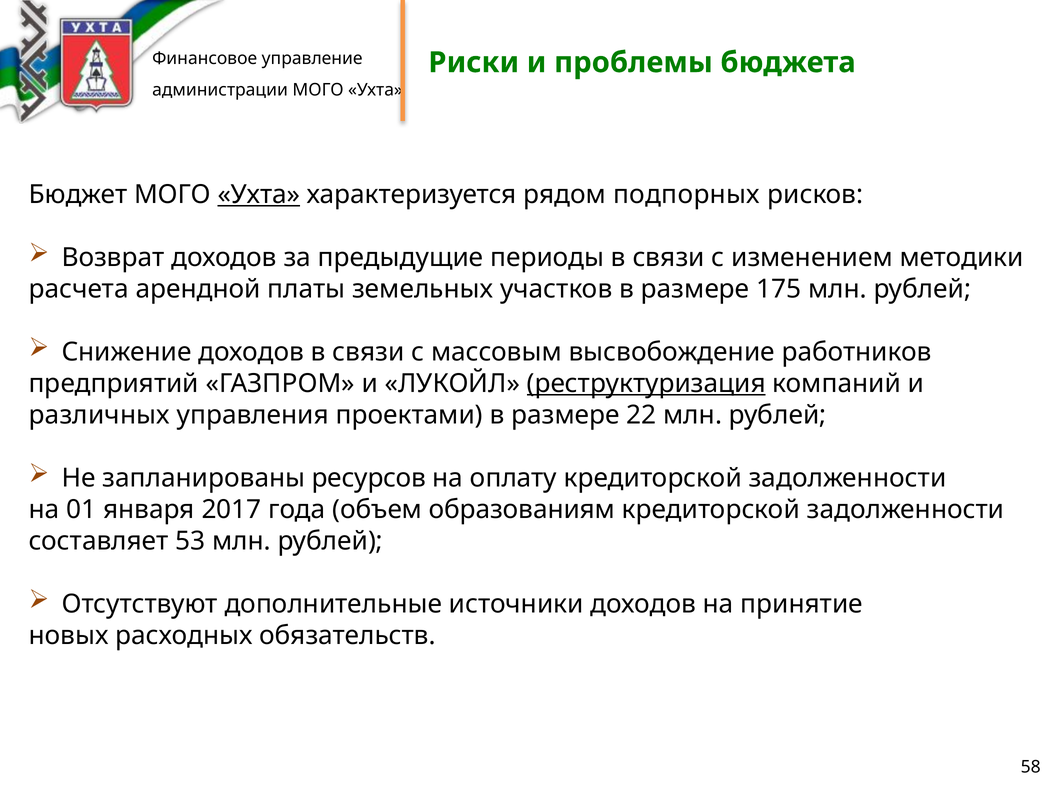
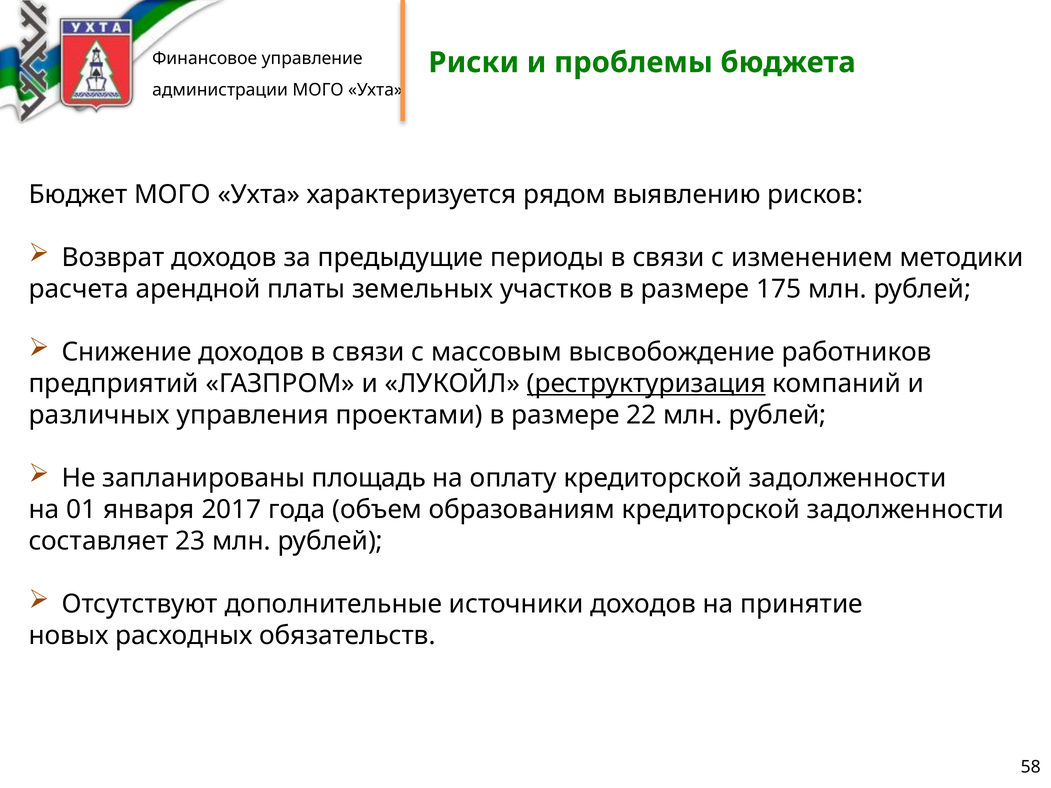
Ухта underline: present -> none (259, 194)
подпорных: подпорных -> выявлению (687, 194)
ресурсов: ресурсов -> площадь (369, 478)
53: 53 -> 23 (190, 541)
